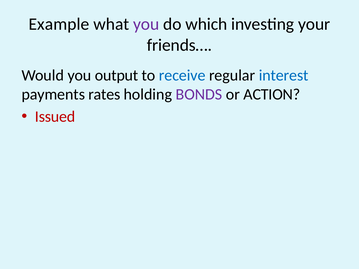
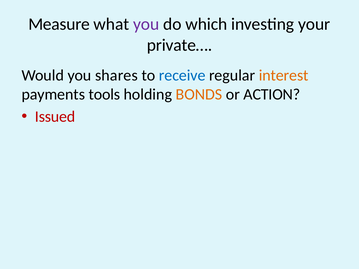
Example: Example -> Measure (59, 24)
friends…: friends… -> private… (180, 45)
output: output -> shares (116, 75)
interest colour: blue -> orange (284, 75)
rates: rates -> tools (104, 94)
BONDS colour: purple -> orange (199, 94)
